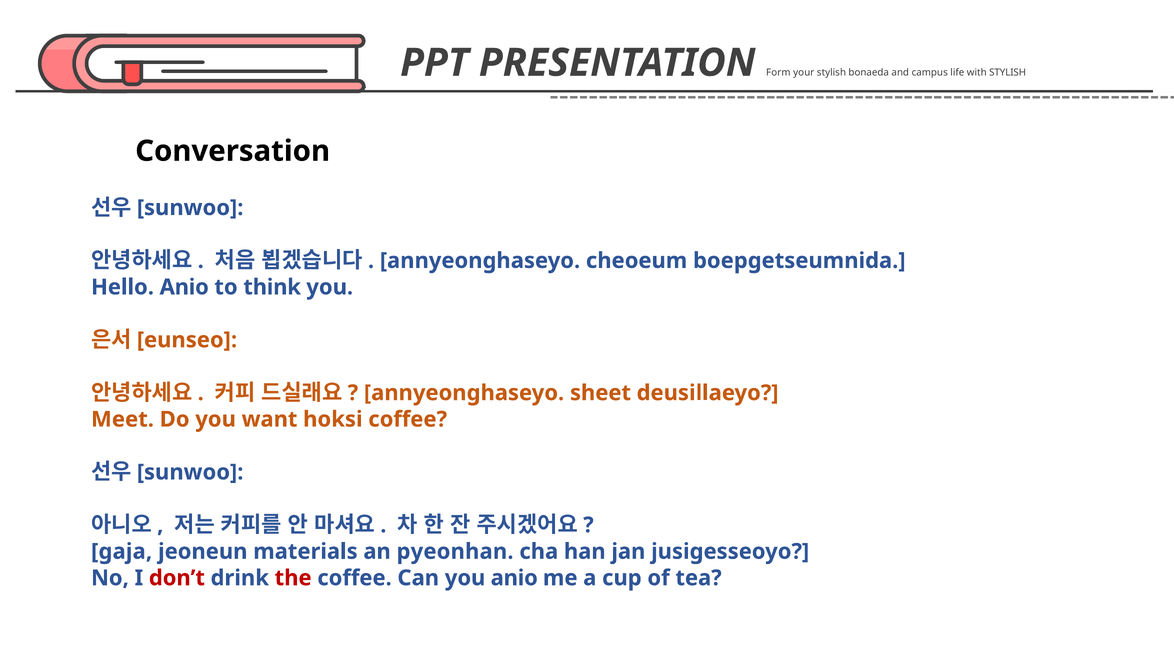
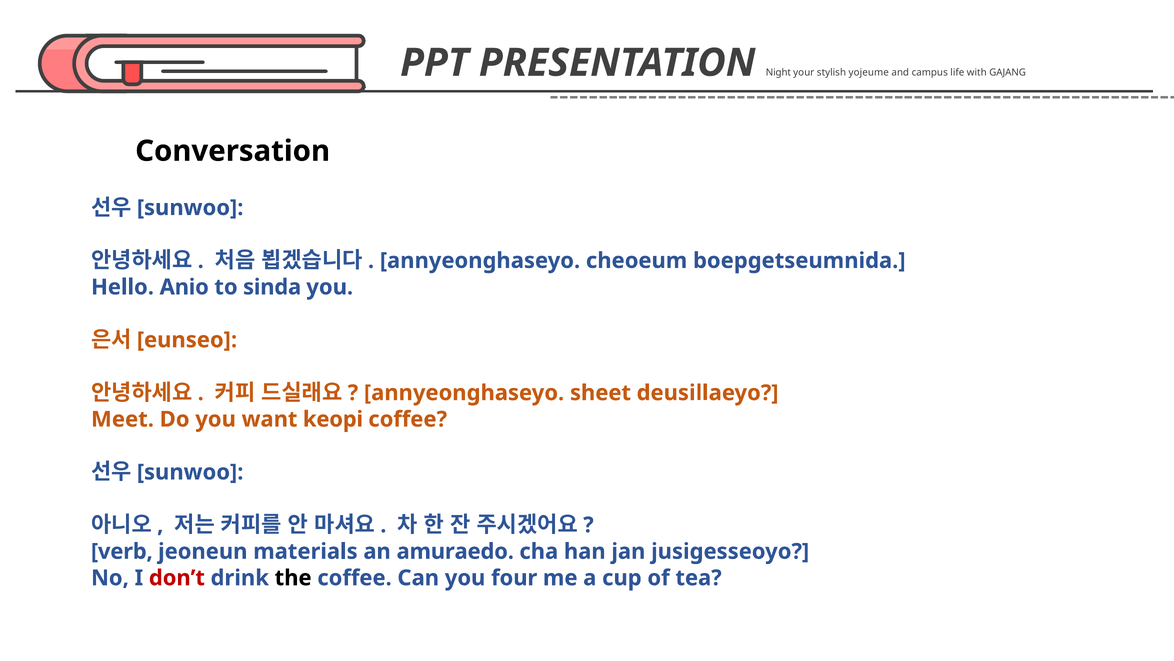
Form: Form -> Night (778, 73)
bonaeda: bonaeda -> yojeume (869, 73)
with STYLISH: STYLISH -> GAJANG (1008, 73)
think: think -> sinda (272, 287)
hoksi: hoksi -> keopi (333, 419)
gaja: gaja -> verb (122, 551)
pyeonhan: pyeonhan -> amuraedo (455, 551)
the colour: red -> black (293, 577)
you anio: anio -> four (514, 577)
